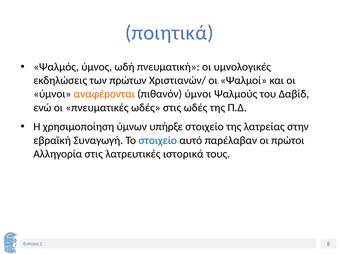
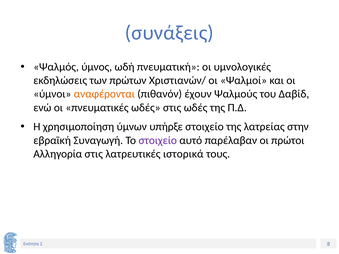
ποιητικά: ποιητικά -> συνάξεις (169, 33)
πιθανόν ύμνοι: ύμνοι -> έχουν (198, 94)
στοιχείο colour: blue -> purple (158, 140)
